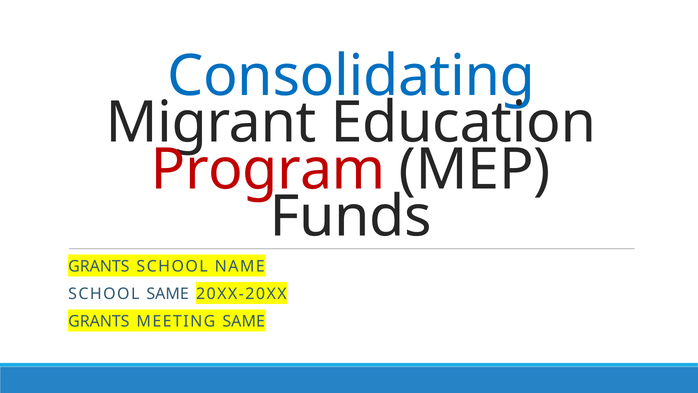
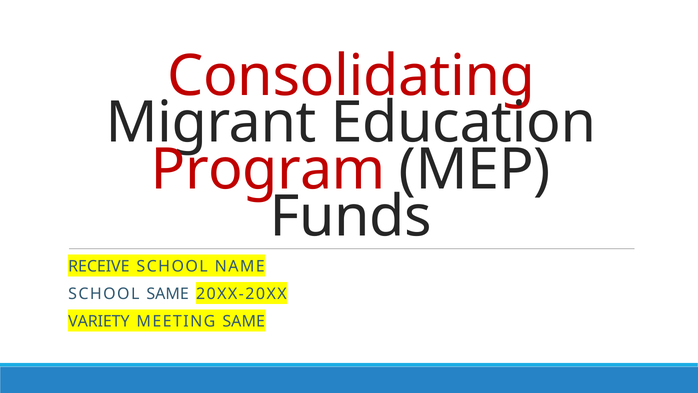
Consolidating colour: blue -> red (351, 76)
GRANTS: GRANTS -> RECEIVE (99, 266)
GRANTS: GRANTS -> VARIETY (99, 321)
